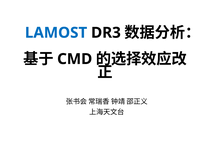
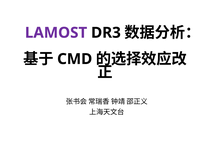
LAMOST colour: blue -> purple (56, 33)
